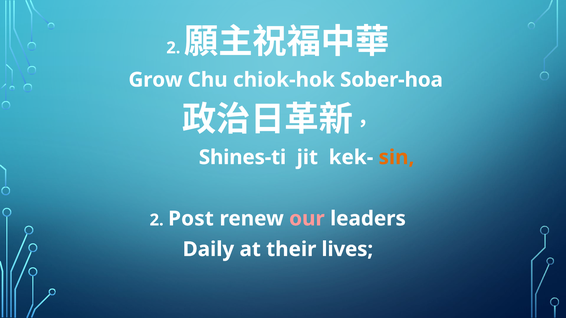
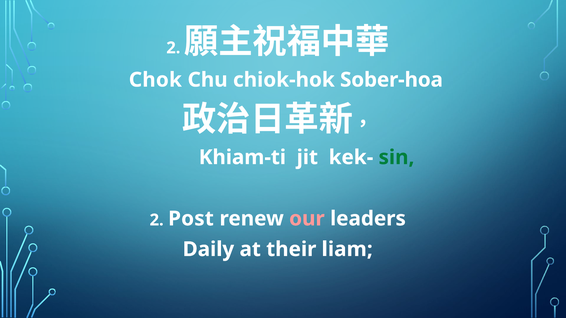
Grow: Grow -> Chok (155, 80)
Shines-ti: Shines-ti -> Khiam-ti (242, 158)
sin colour: orange -> green (396, 158)
lives: lives -> liam (347, 250)
